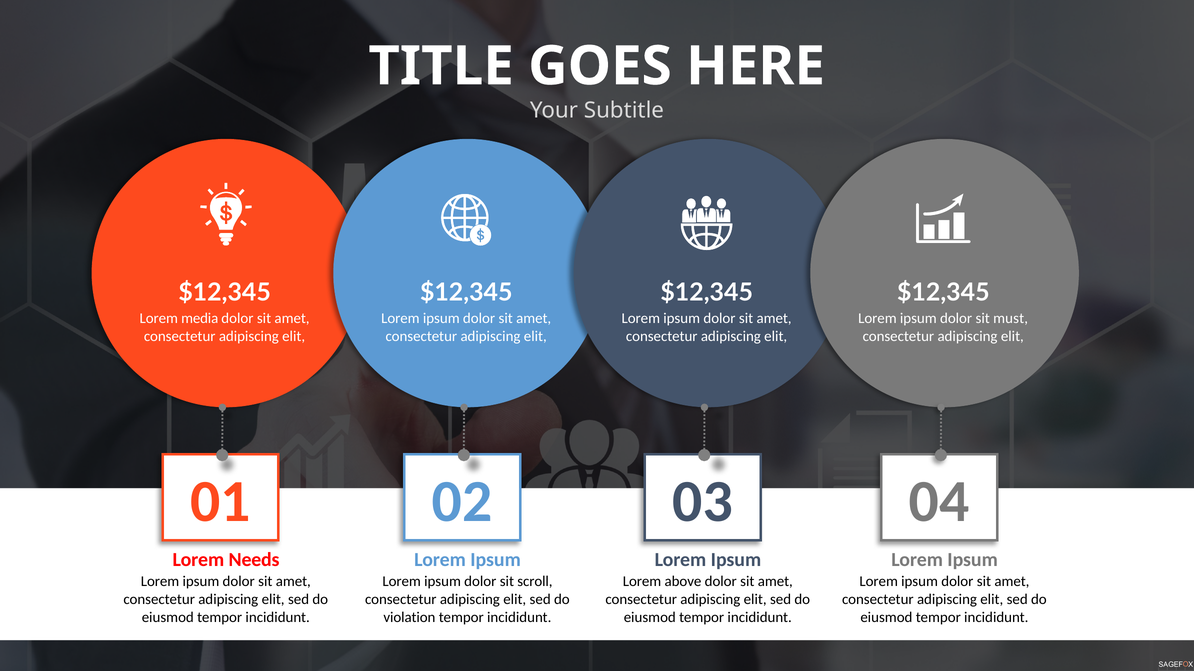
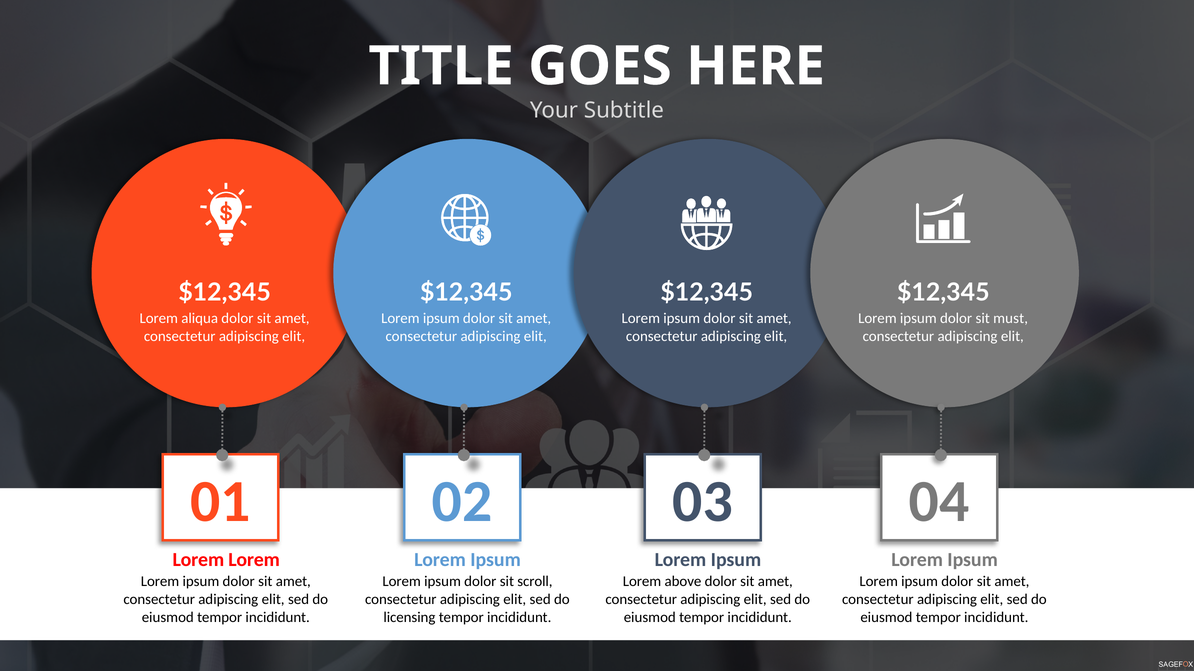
media: media -> aliqua (200, 319)
Needs: Needs -> Lorem (254, 560)
violation: violation -> licensing (409, 618)
